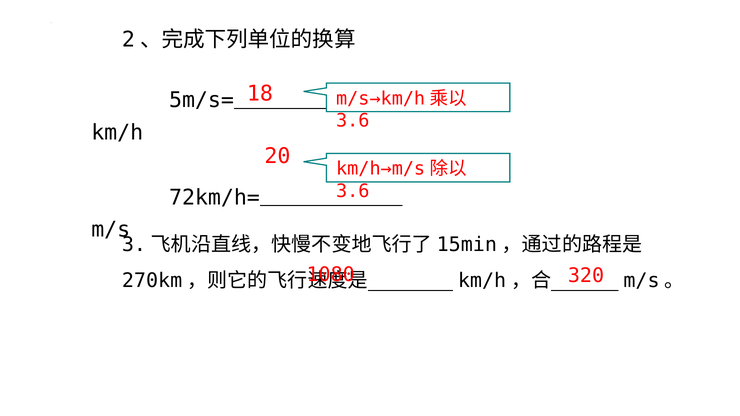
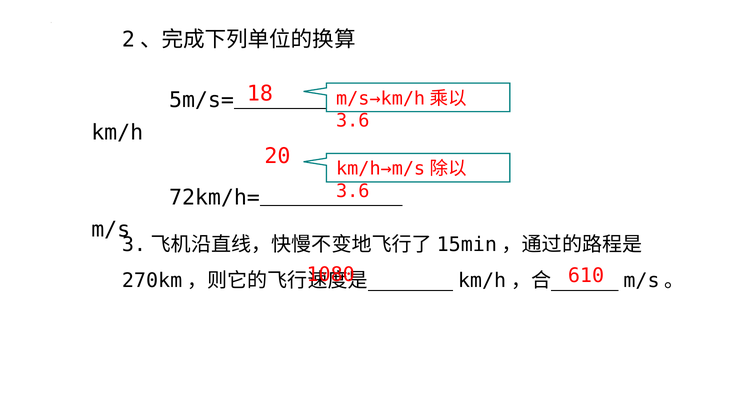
320: 320 -> 610 (586, 276)
